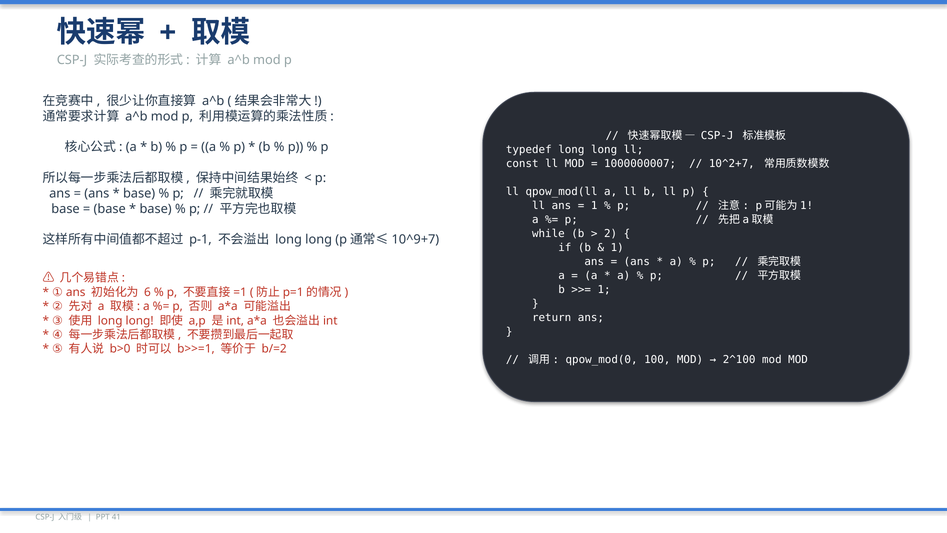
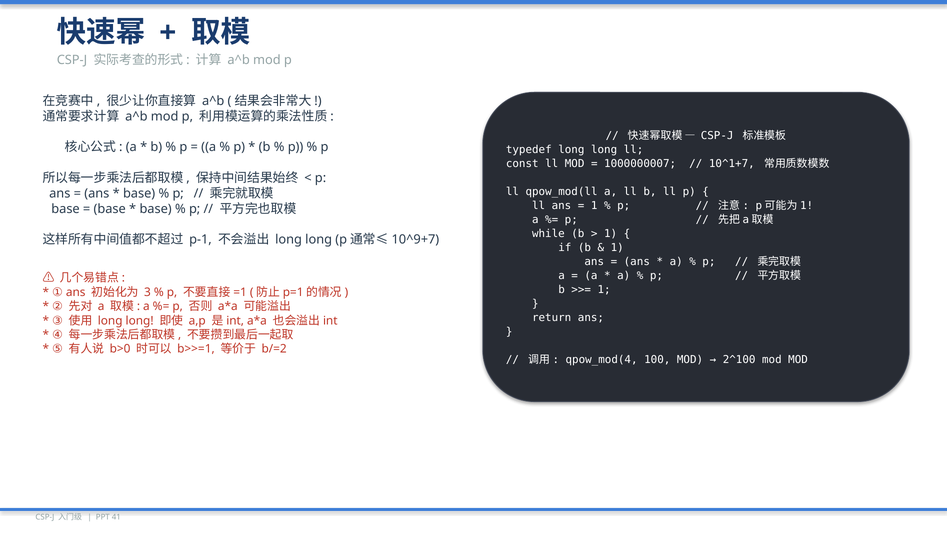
10^2+7: 10^2+7 -> 10^1+7 (732, 163)
2: 2 -> 1 (611, 234)
6: 6 -> 3 (148, 292)
qpow_mod(0: qpow_mod(0 -> qpow_mod(4 (602, 360)
